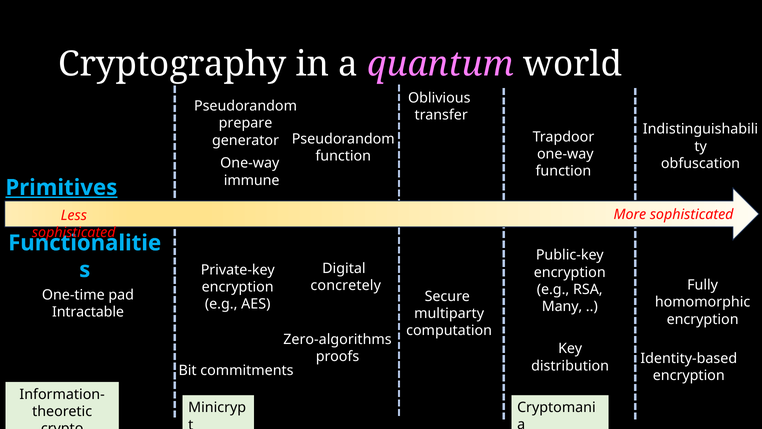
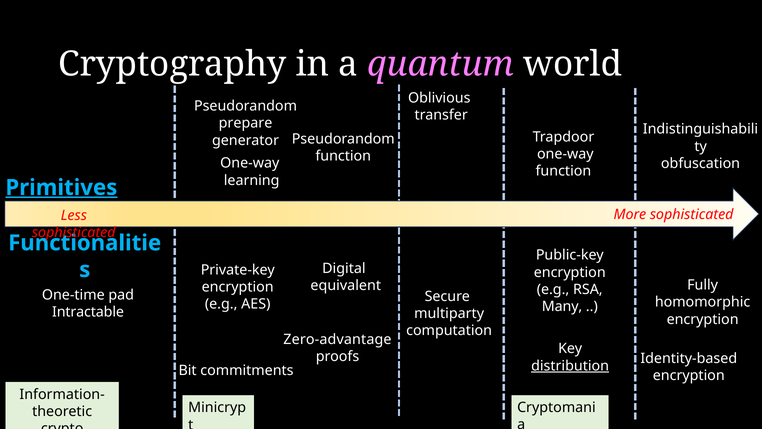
immune: immune -> learning (252, 180)
concretely: concretely -> equivalent (346, 286)
Zero-algorithms: Zero-algorithms -> Zero-advantage (337, 339)
distribution underline: none -> present (570, 366)
